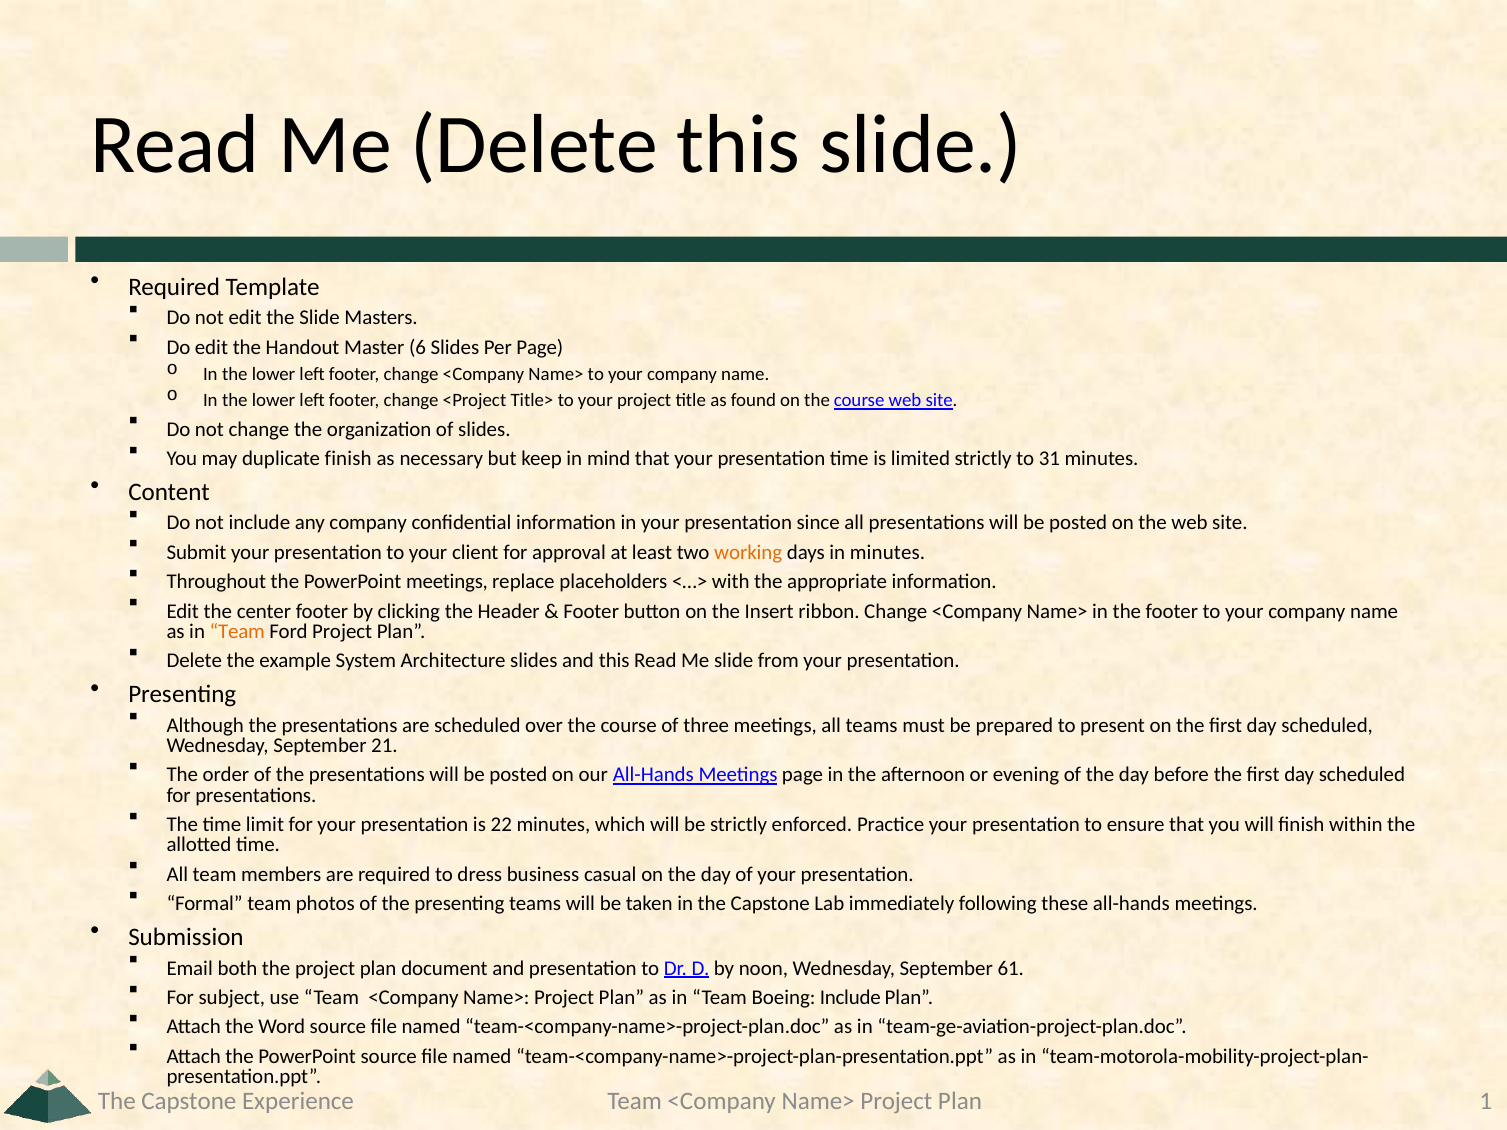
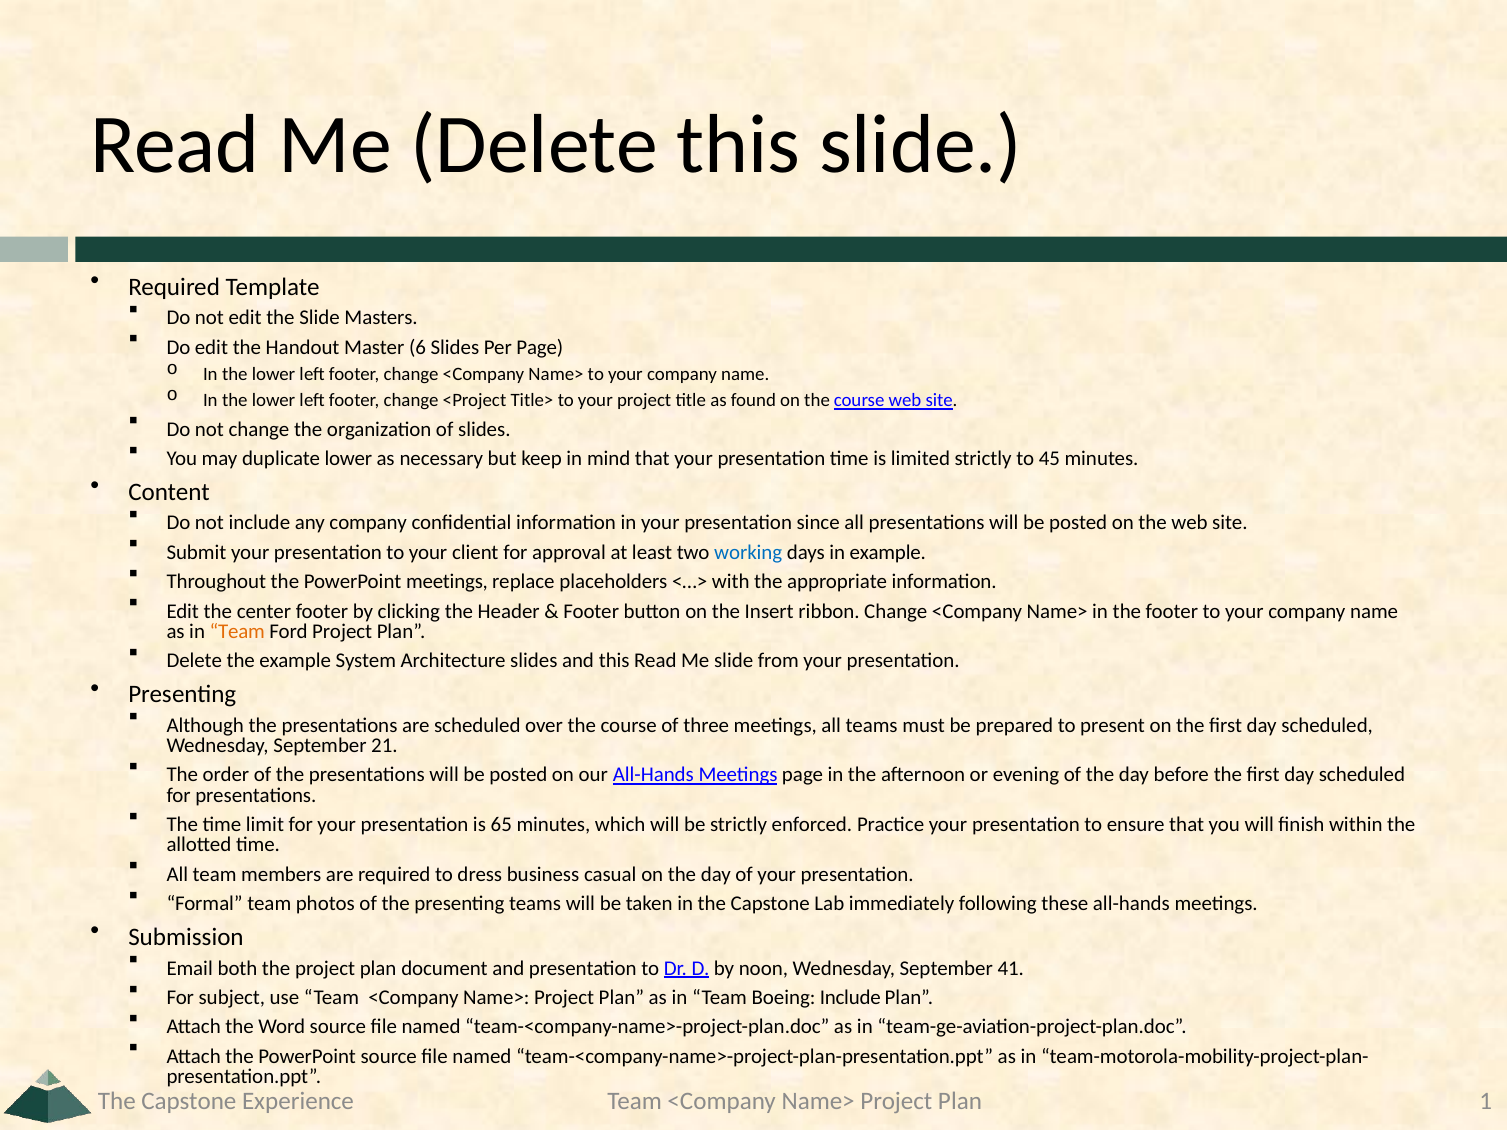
duplicate finish: finish -> lower (348, 459)
31: 31 -> 45 (1049, 459)
working colour: orange -> blue (748, 553)
in minutes: minutes -> example (888, 553)
22: 22 -> 65 (501, 825)
61: 61 -> 41 (1011, 968)
